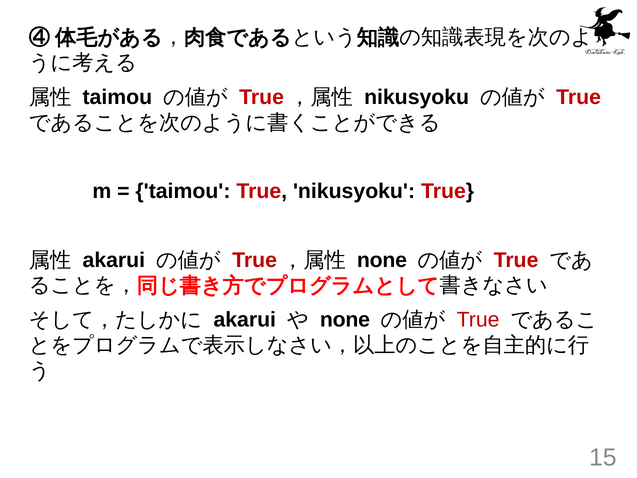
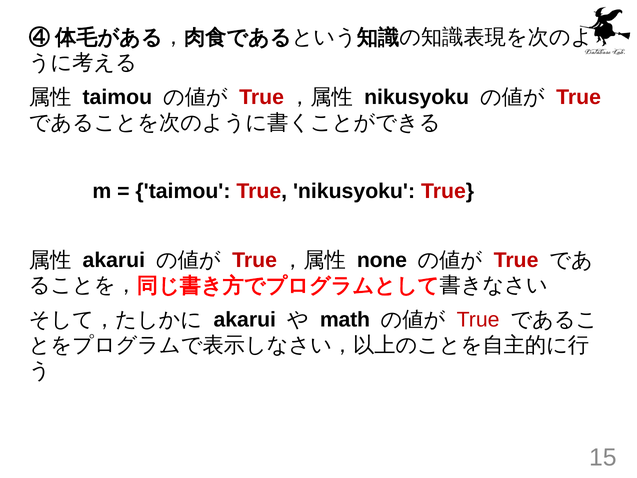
none: none -> math (345, 320)
